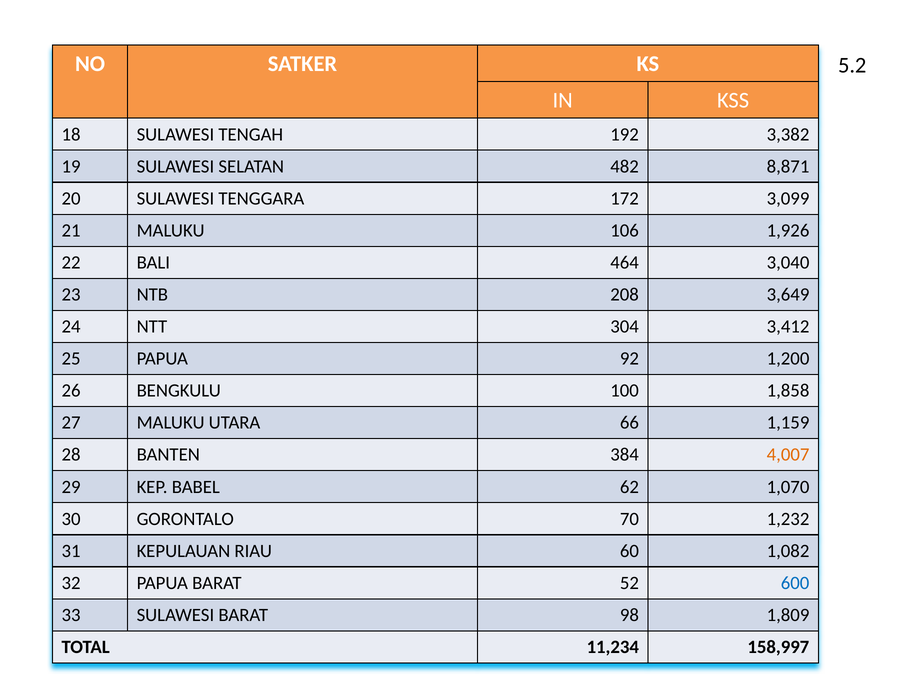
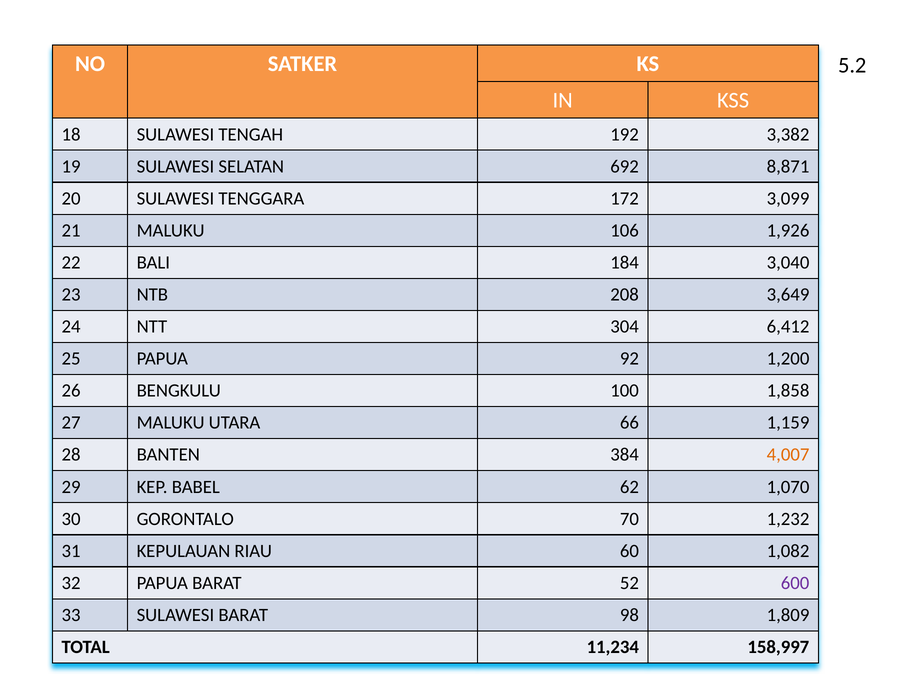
482: 482 -> 692 (625, 166)
464: 464 -> 184 (625, 262)
3,412: 3,412 -> 6,412 (788, 327)
600 colour: blue -> purple (795, 583)
